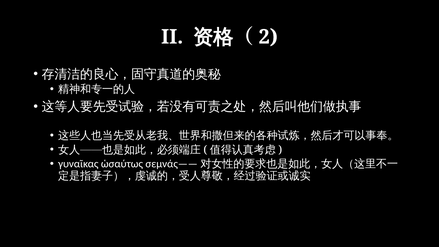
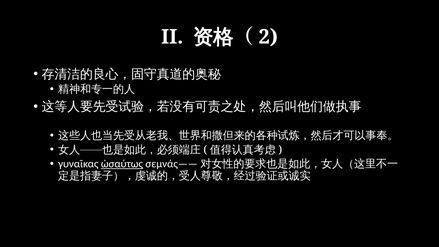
ὡσαύτως underline: none -> present (122, 164)
